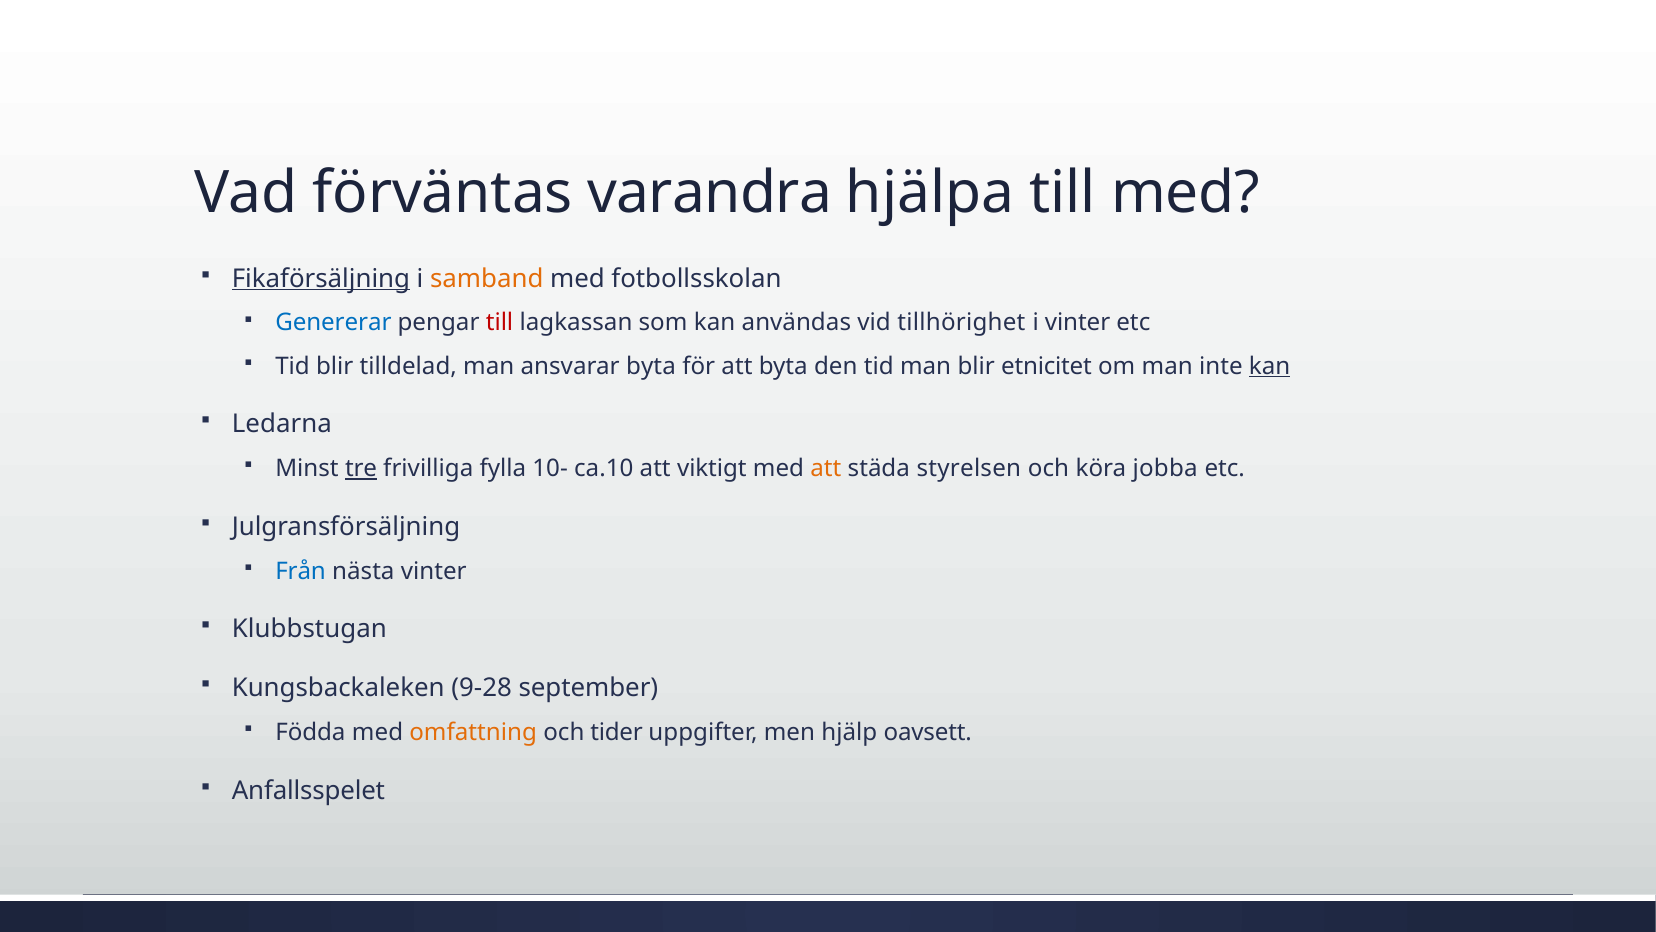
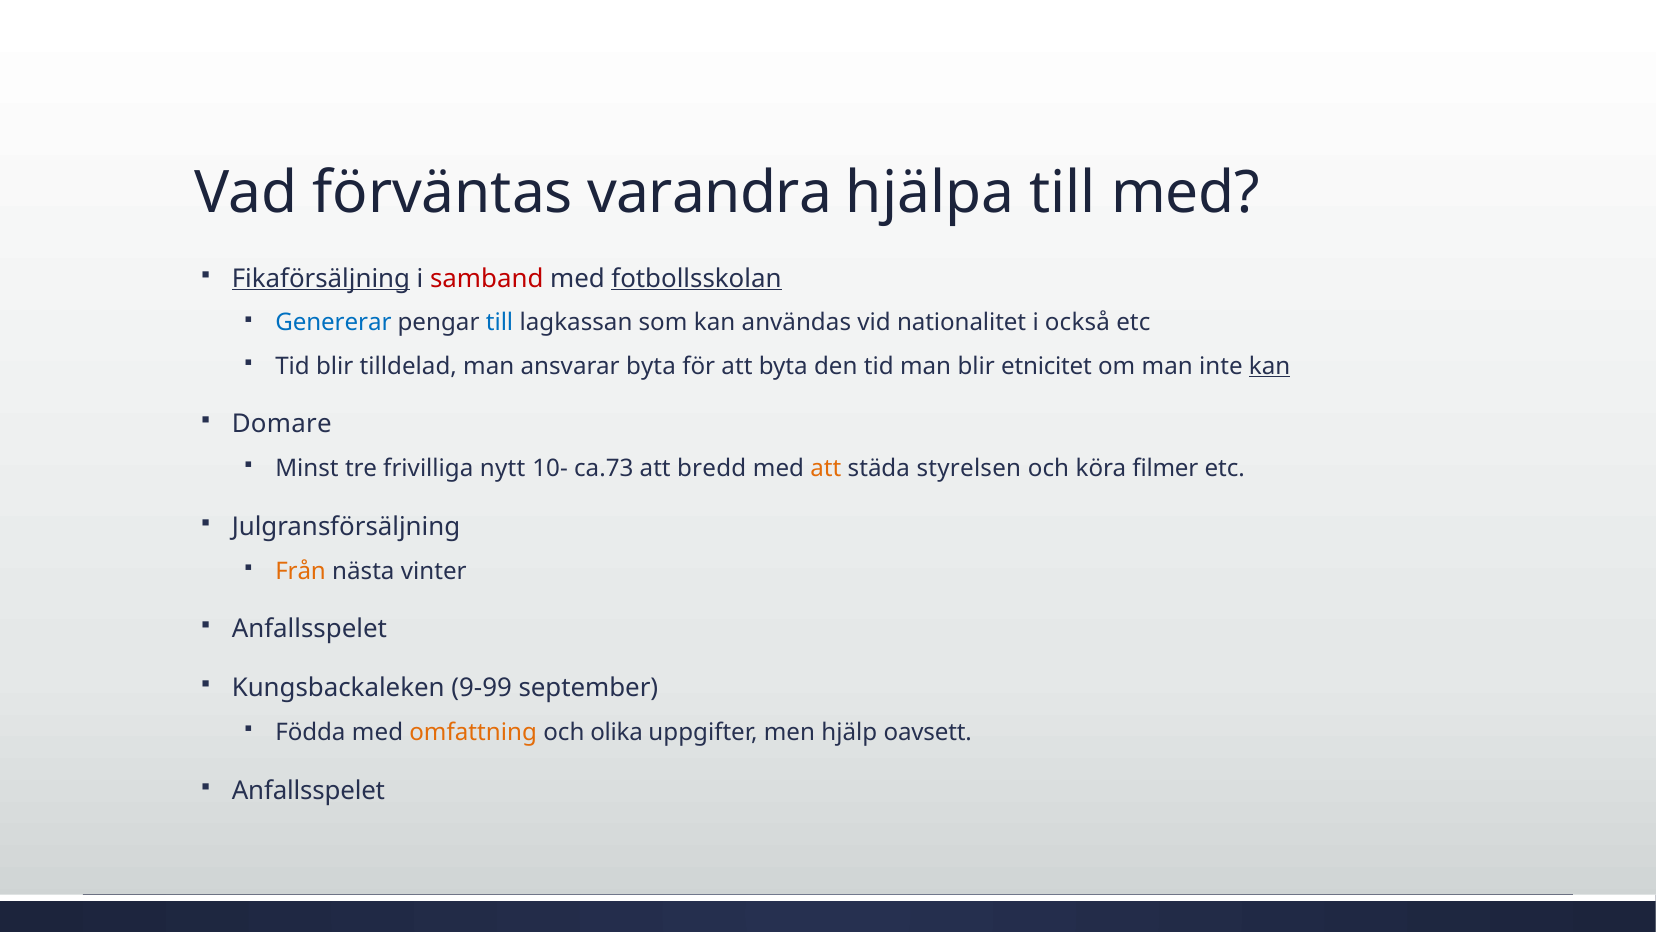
samband colour: orange -> red (487, 278)
fotbollsskolan underline: none -> present (696, 278)
till colour: red -> blue (500, 323)
tillhörighet: tillhörighet -> nationalitet (962, 323)
i vinter: vinter -> också (1077, 323)
Ledarna: Ledarna -> Domare (282, 424)
tre underline: present -> none (361, 468)
fylla: fylla -> nytt (503, 468)
ca.10: ca.10 -> ca.73 (604, 468)
viktigt: viktigt -> bredd (712, 468)
jobba: jobba -> filmer (1165, 468)
Från colour: blue -> orange (301, 571)
Klubbstugan: Klubbstugan -> Anfallsspelet (309, 629)
9-28: 9-28 -> 9-99 (482, 688)
tider: tider -> olika (617, 732)
